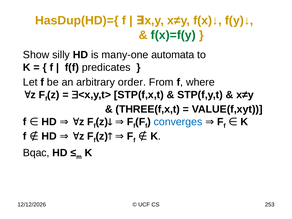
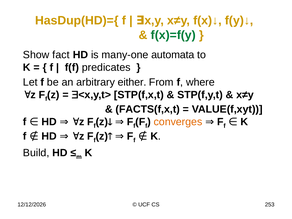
silly: silly -> fact (61, 55)
order: order -> either (132, 82)
THREE(f,x,t: THREE(f,x,t -> FACTS(f,x,t (148, 109)
converges colour: blue -> orange (178, 122)
Bqac: Bqac -> Build (36, 153)
